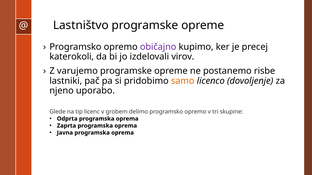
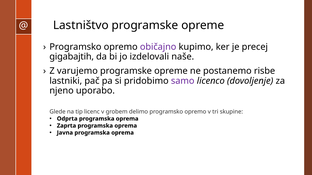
katerokoli: katerokoli -> gigabajtih (72, 57)
virov: virov -> naše (183, 57)
samo colour: orange -> purple (183, 81)
